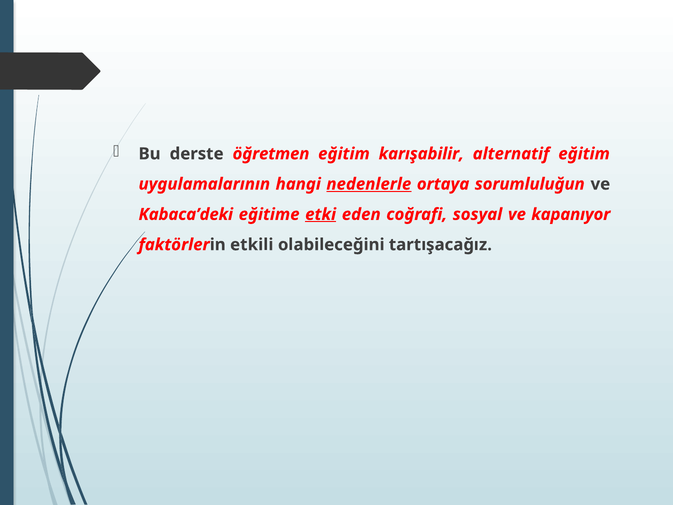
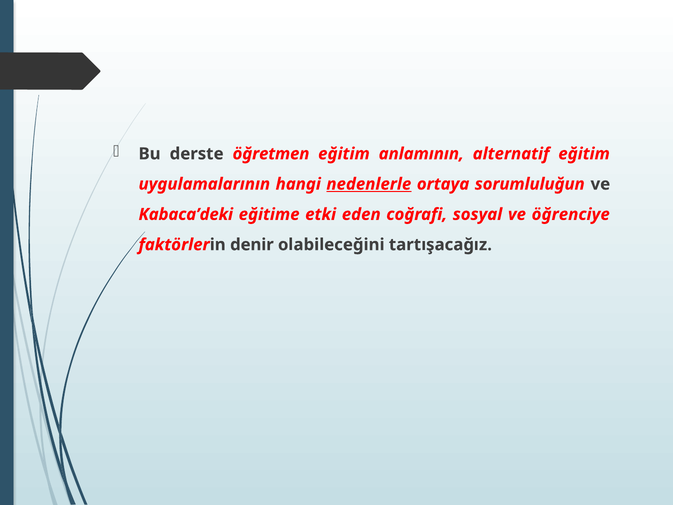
karışabilir: karışabilir -> anlamının (421, 154)
etki underline: present -> none (321, 214)
kapanıyor: kapanıyor -> öğrenciye (571, 214)
etkili: etkili -> denir (252, 245)
